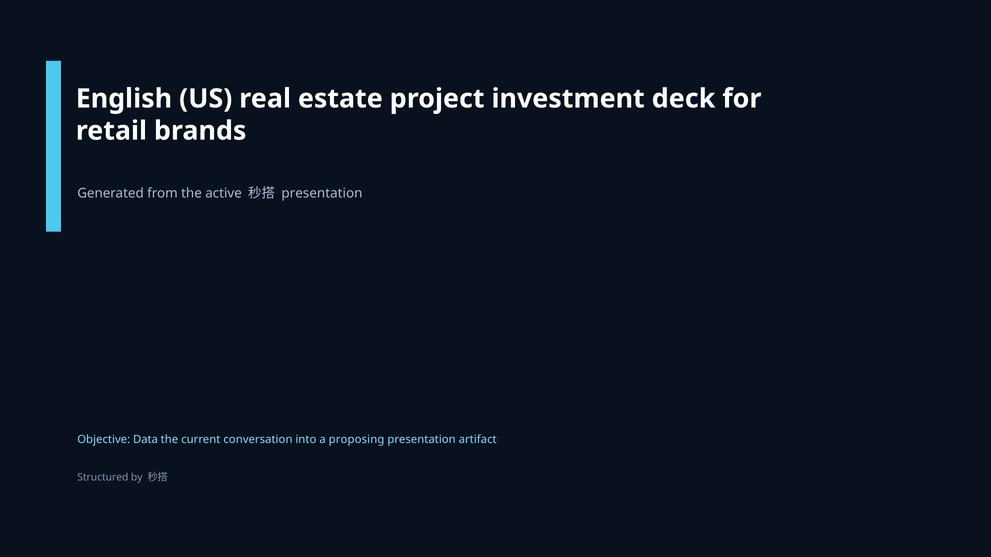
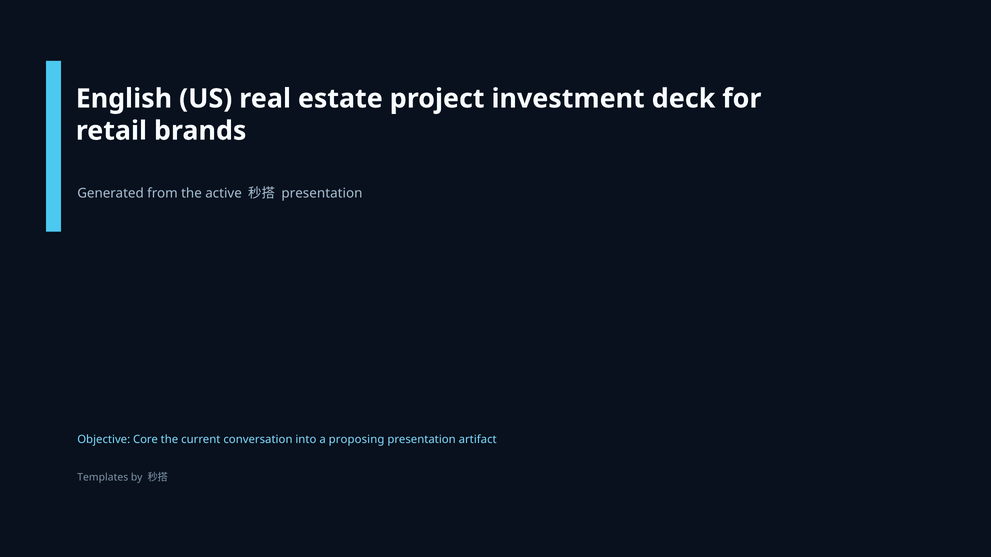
Data: Data -> Core (145, 440)
Structured: Structured -> Templates (103, 478)
